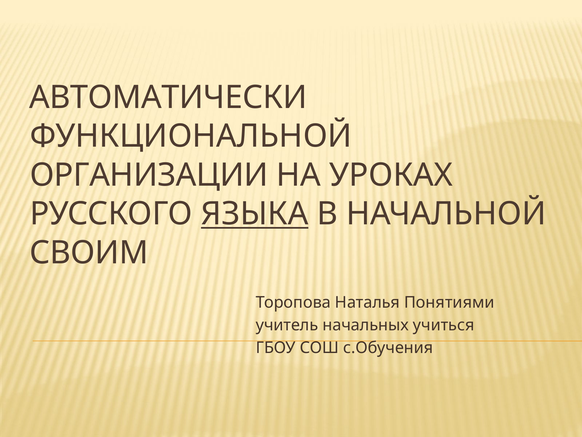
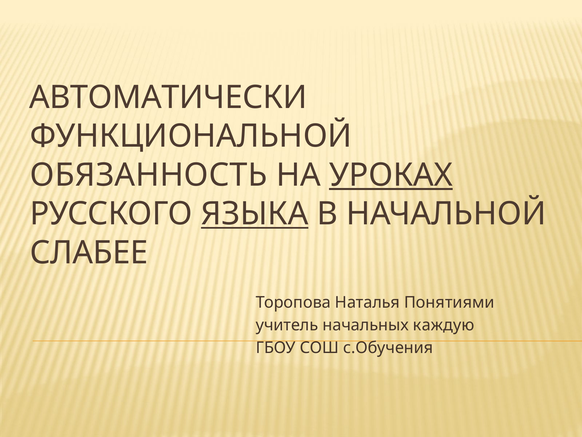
ОРГАНИЗАЦИИ: ОРГАНИЗАЦИИ -> ОБЯЗАННОСТЬ (149, 175)
УРОКАХ underline: none -> present (391, 175)
СВОИМ: СВОИМ -> СЛАБЕЕ (89, 252)
учиться: учиться -> каждую (444, 325)
